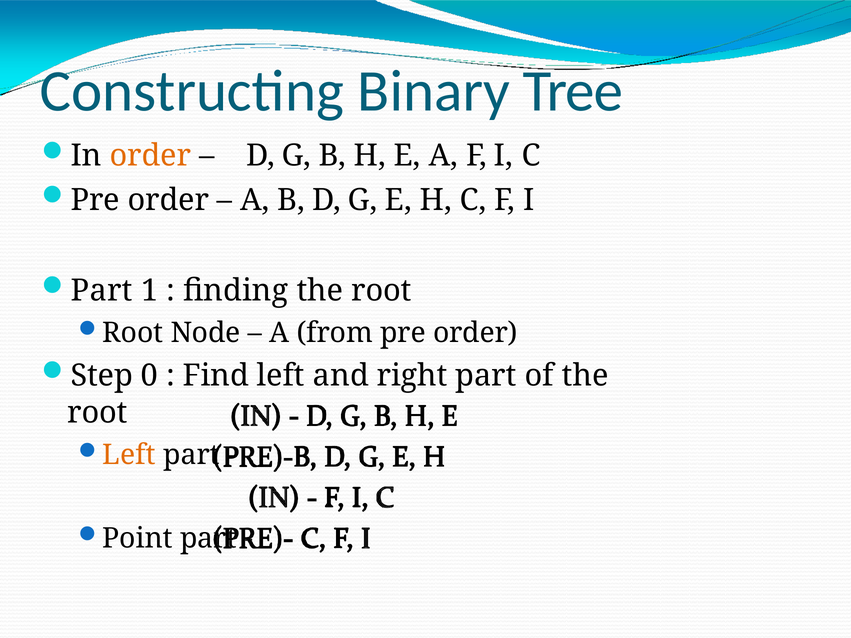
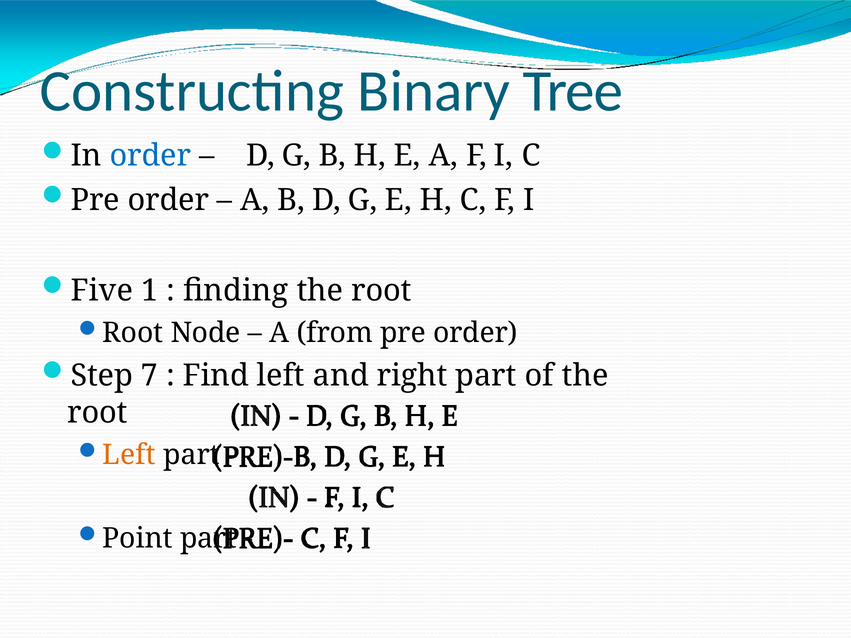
order colour: orange -> blue (150, 156)
Part: Part -> Five (102, 291)
0: 0 -> 7 (150, 376)
